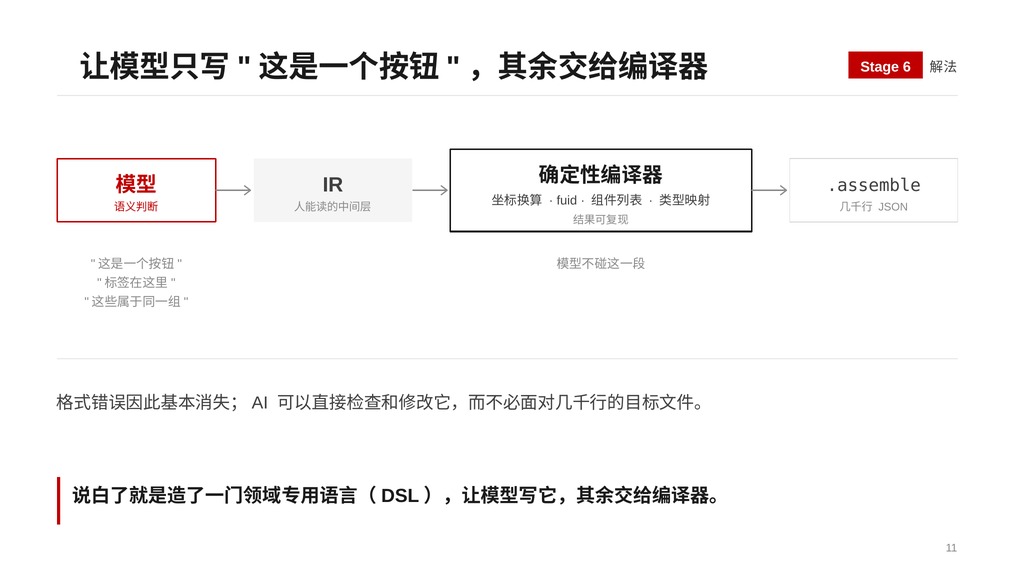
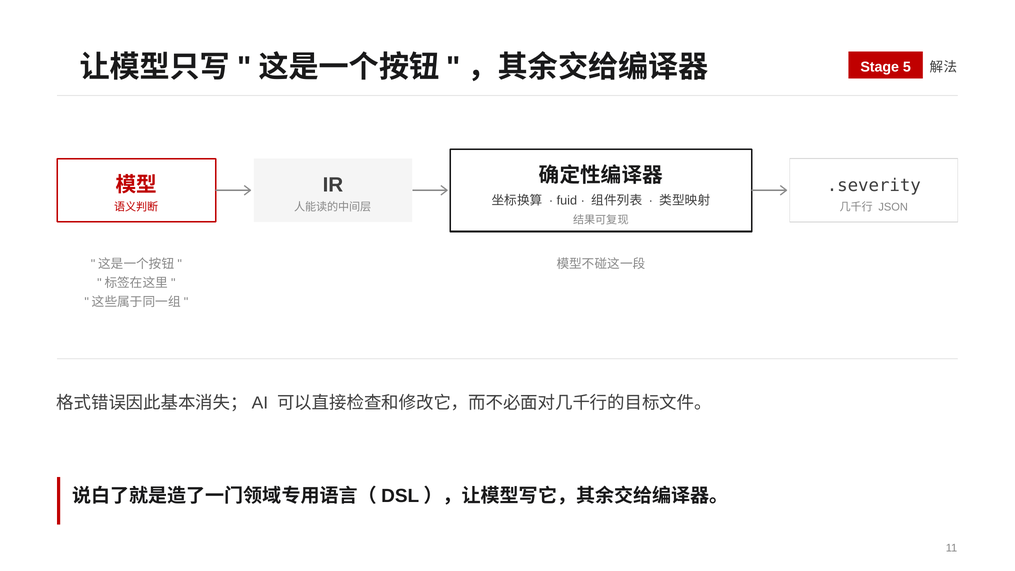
6: 6 -> 5 (907, 67)
.assemble: .assemble -> .severity (874, 186)
